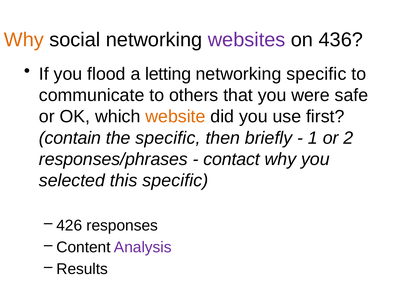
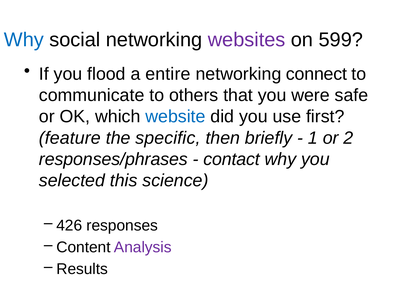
Why colour: orange -> blue (24, 40)
436: 436 -> 599 (341, 40)
letting: letting -> entire (168, 74)
networking specific: specific -> connect (317, 74)
website colour: orange -> blue (175, 116)
contain: contain -> feature (70, 138)
this specific: specific -> science (175, 180)
